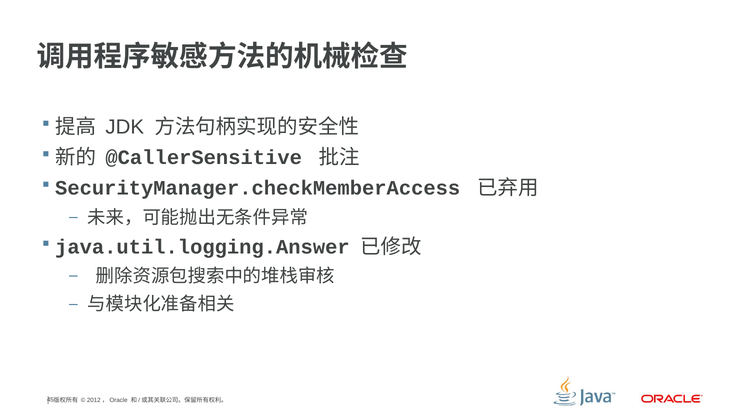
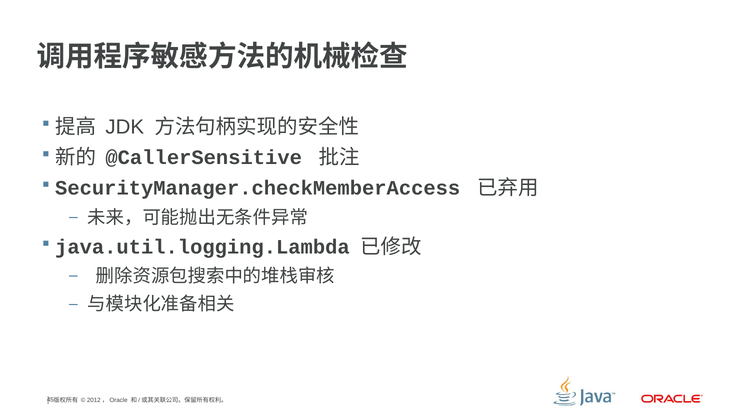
java.util.logging.Answer: java.util.logging.Answer -> java.util.logging.Lambda (202, 247)
